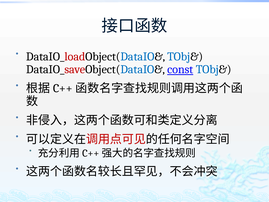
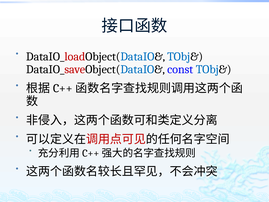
const underline: present -> none (180, 69)
